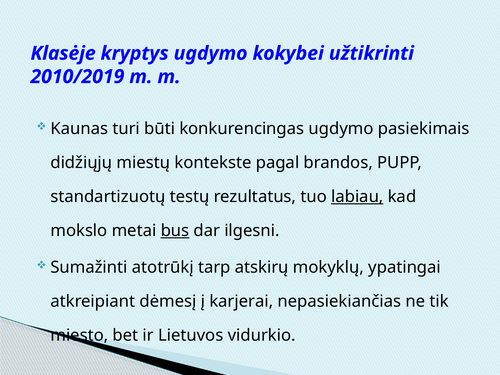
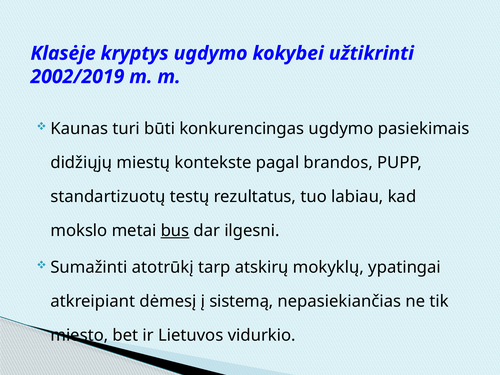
2010/2019: 2010/2019 -> 2002/2019 (77, 77)
labiau underline: present -> none (357, 197)
karjerai: karjerai -> sistemą (241, 301)
